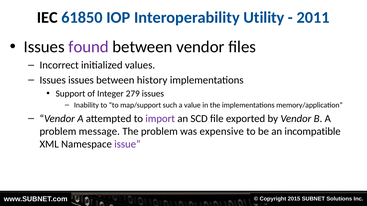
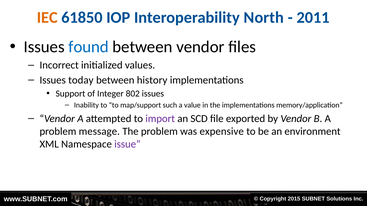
IEC colour: black -> orange (47, 18)
Utility: Utility -> North (264, 18)
found colour: purple -> blue (89, 47)
Issues issues: issues -> today (81, 80)
279: 279 -> 802 (133, 94)
incompatible: incompatible -> environment (313, 132)
